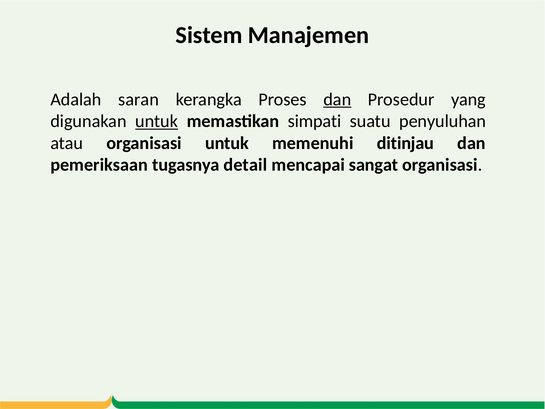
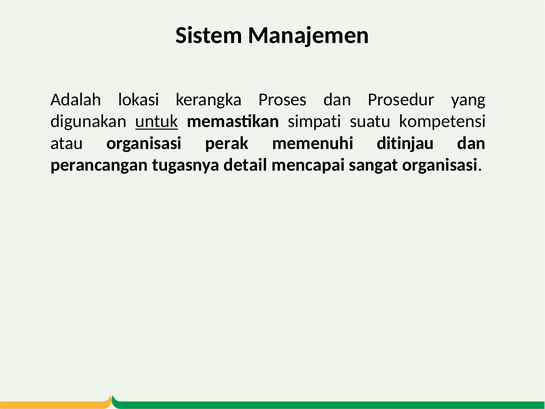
saran: saran -> lokasi (139, 99)
dan underline: present -> none (337, 99)
penyuluhan: penyuluhan -> kompetensi (443, 121)
organisasi untuk: untuk -> perak (227, 143)
pemeriksaan: pemeriksaan -> perancangan (99, 165)
